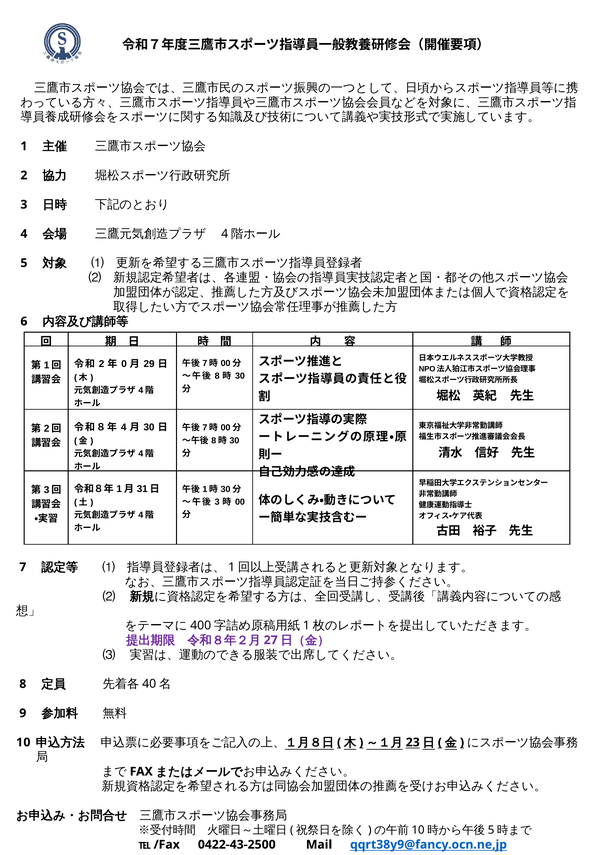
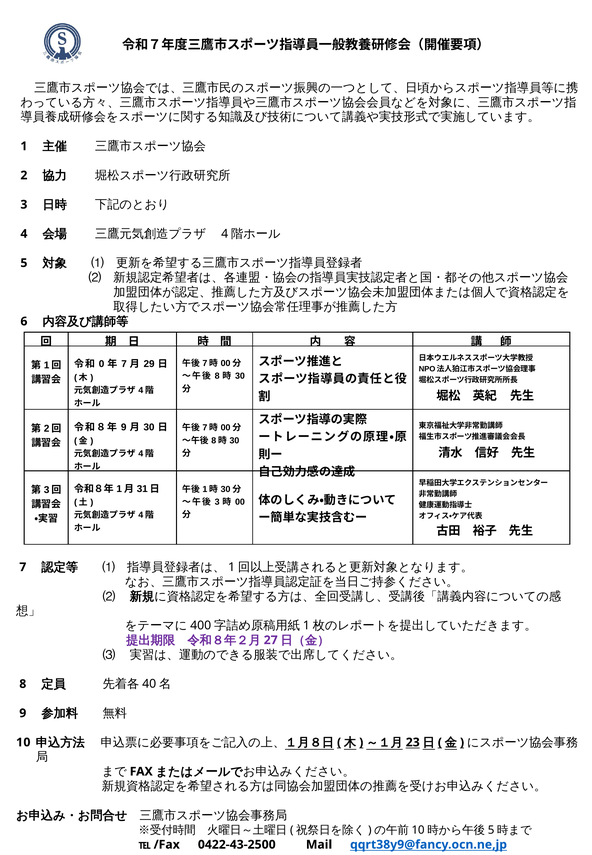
2: 2 -> 0 (102, 364)
0: 0 -> 7 (124, 364)
4: 4 -> 9 (124, 427)
